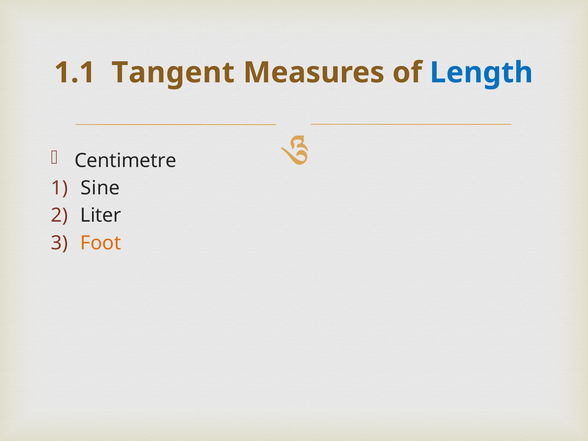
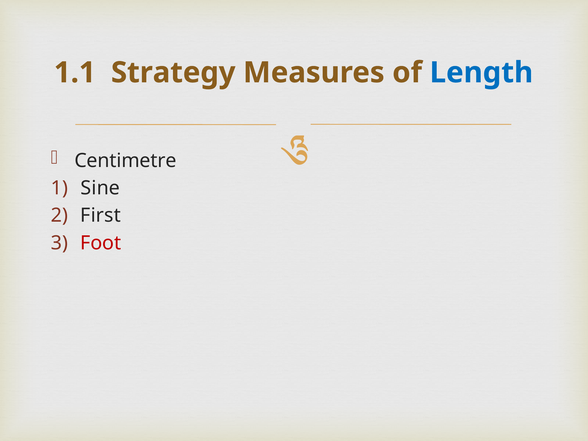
Tangent: Tangent -> Strategy (173, 73)
Liter: Liter -> First (101, 216)
Foot colour: orange -> red (101, 243)
